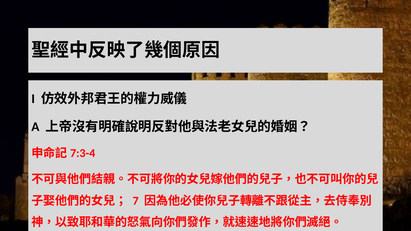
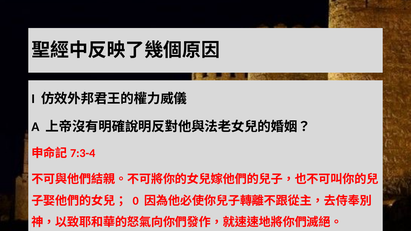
7: 7 -> 0 (136, 201)
